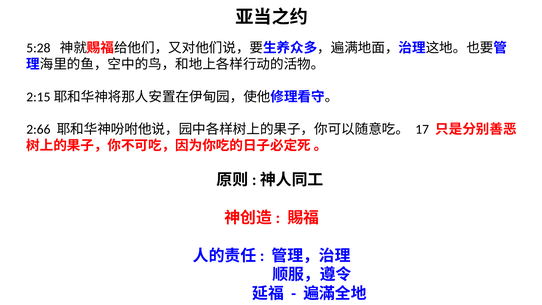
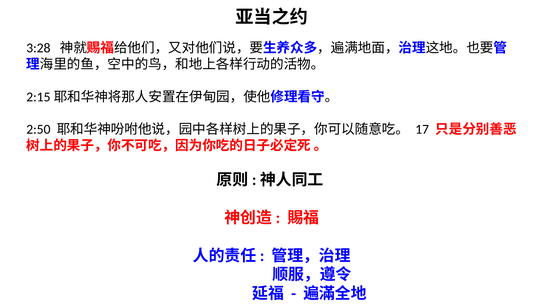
5:28: 5:28 -> 3:28 (38, 48)
2:66: 2:66 -> 2:50 (38, 129)
